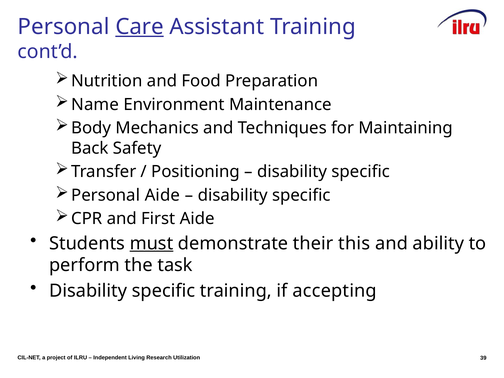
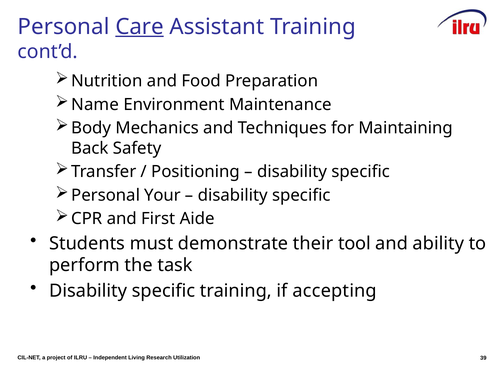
Personal Aide: Aide -> Your (163, 195)
must underline: present -> none (151, 243)
this: this -> tool (354, 243)
